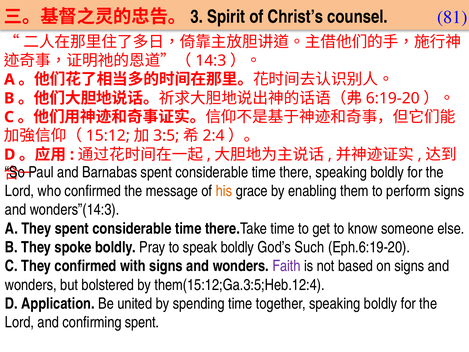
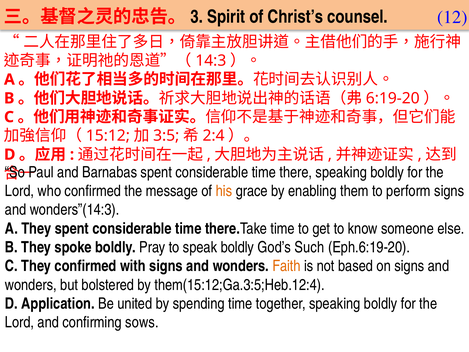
81: 81 -> 12 (452, 17)
Faith colour: purple -> orange (286, 266)
confirming spent: spent -> sows (142, 322)
